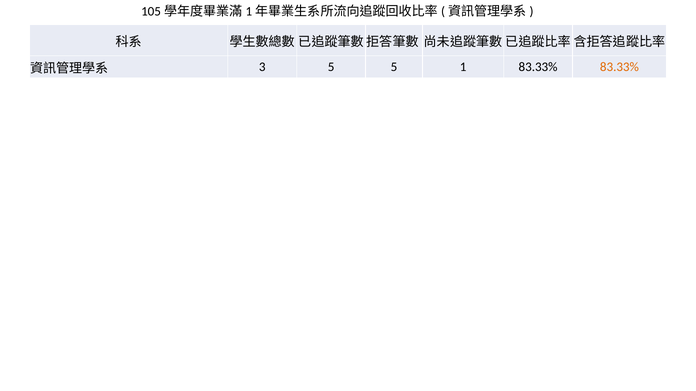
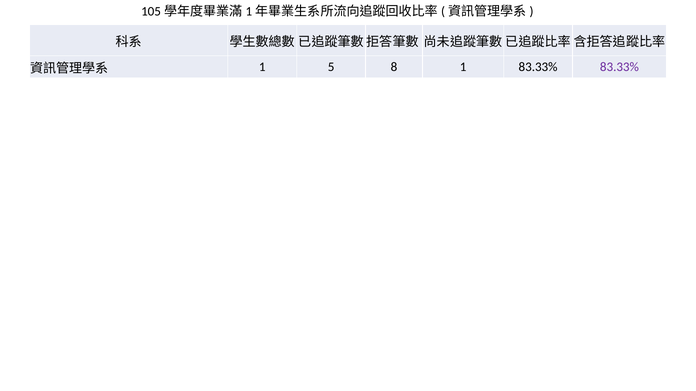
3: 3 -> 1 (262, 67)
5 5: 5 -> 8 (394, 67)
83.33% colour: orange -> purple (619, 67)
